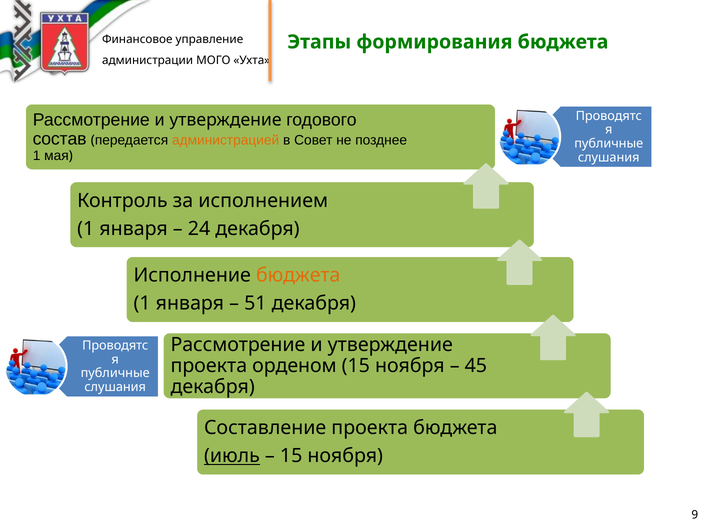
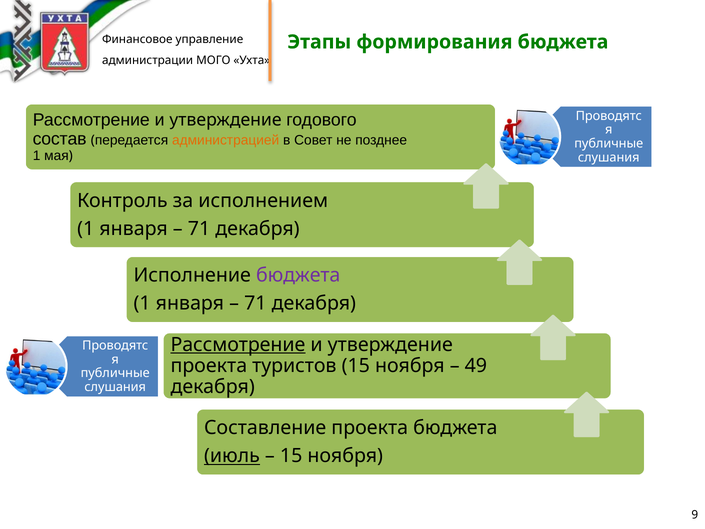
24: 24 -> 71 (199, 228)
бюджета colour: orange -> purple (298, 275)
51: 51 -> 71 (255, 303)
Рассмотрение underline: none -> present (238, 344)
орденом: орденом -> туристов (294, 366)
45: 45 -> 49 (476, 366)
